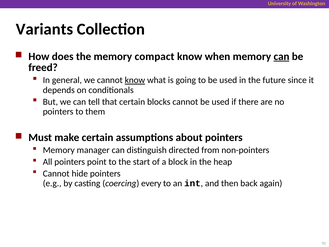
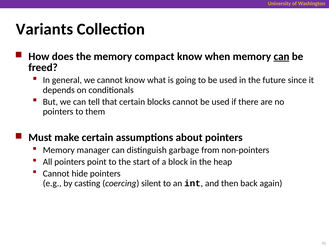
know underline: present -> none (135, 80)
directed: directed -> garbage (184, 150)
every: every -> silent (151, 183)
